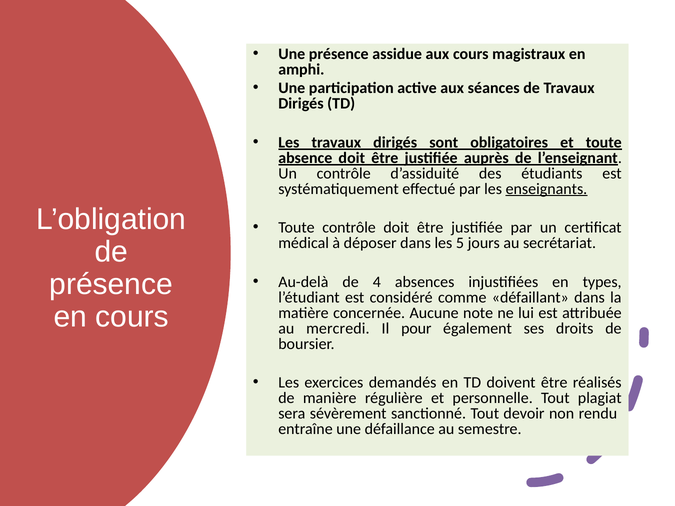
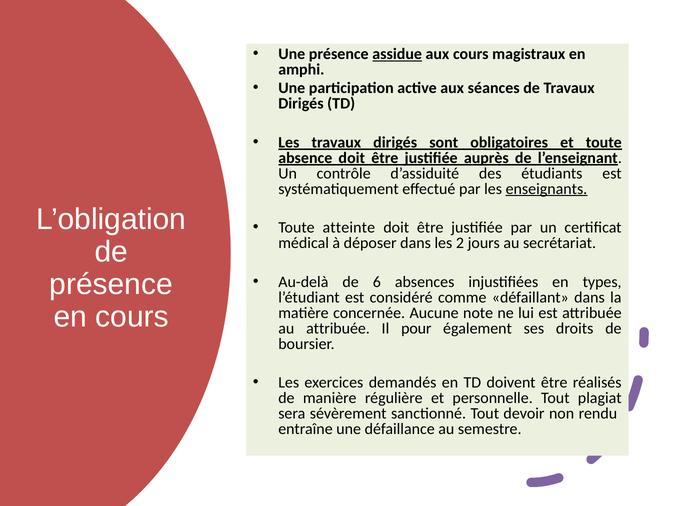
assidue underline: none -> present (397, 54)
Toute contrôle: contrôle -> atteinte (349, 228)
5: 5 -> 2 (460, 243)
4: 4 -> 6 (377, 282)
au mercredi: mercredi -> attribuée (338, 328)
